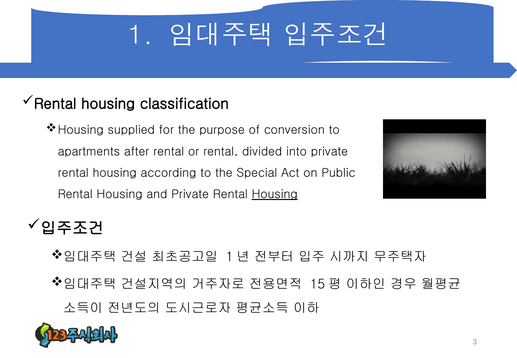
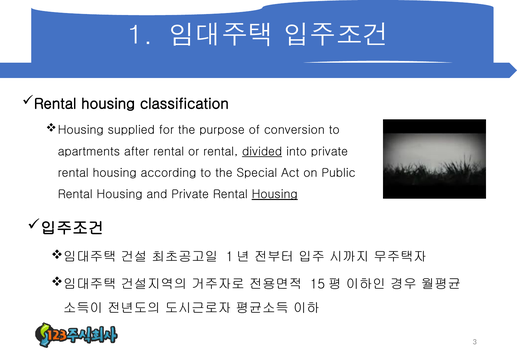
divided underline: none -> present (262, 151)
